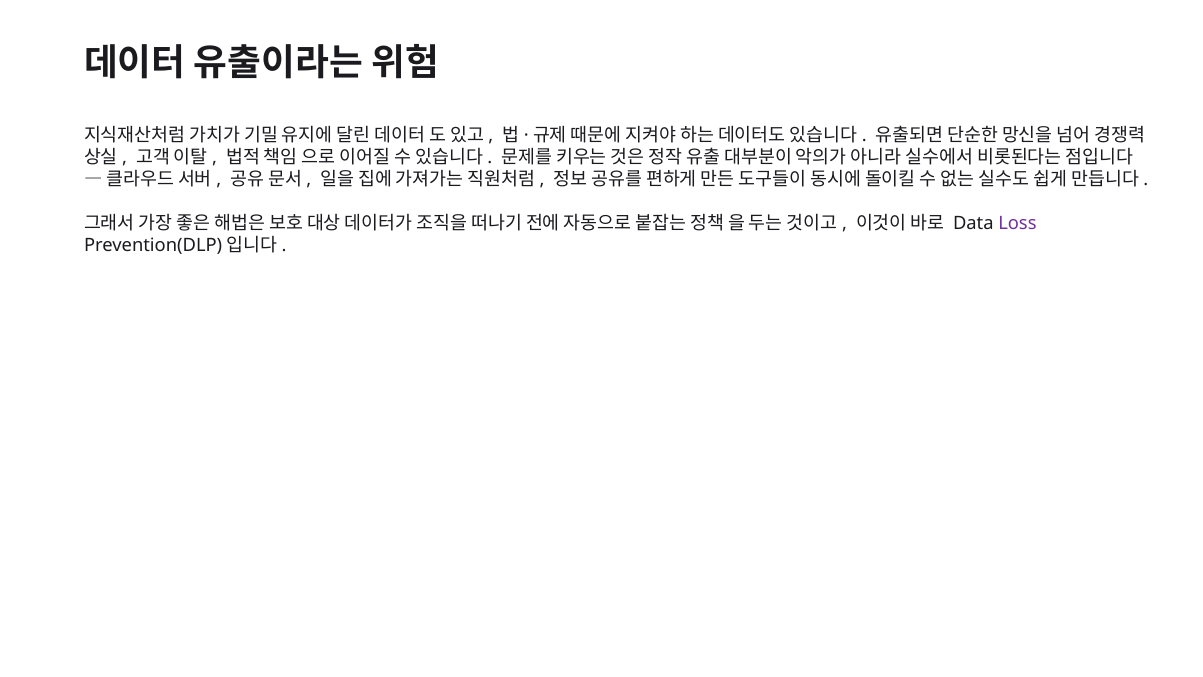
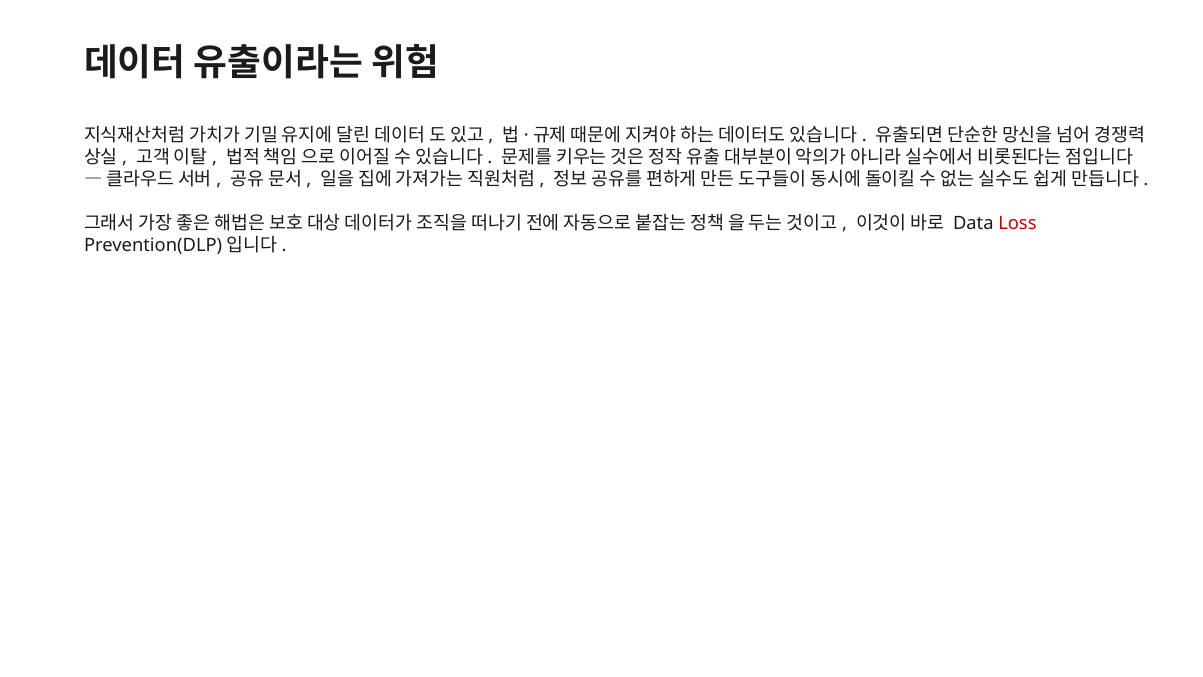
Loss colour: purple -> red (1017, 224)
